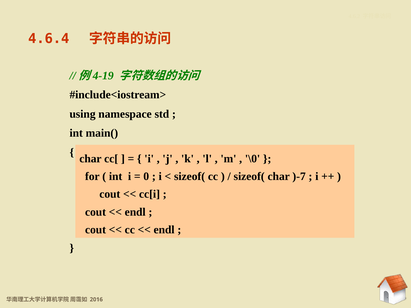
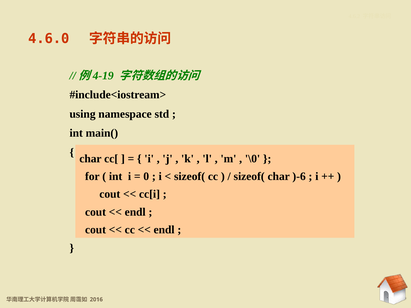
4.6.4: 4.6.4 -> 4.6.0 (49, 39)
)-7: )-7 -> )-6 (299, 177)
